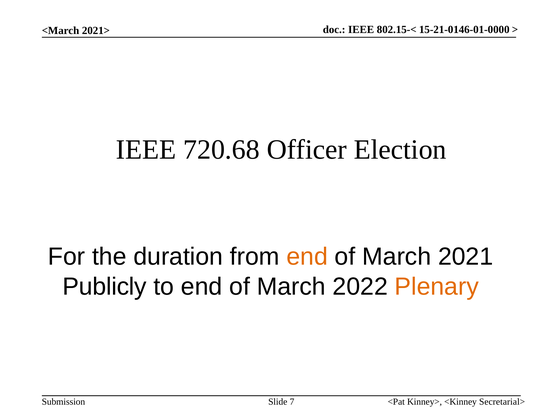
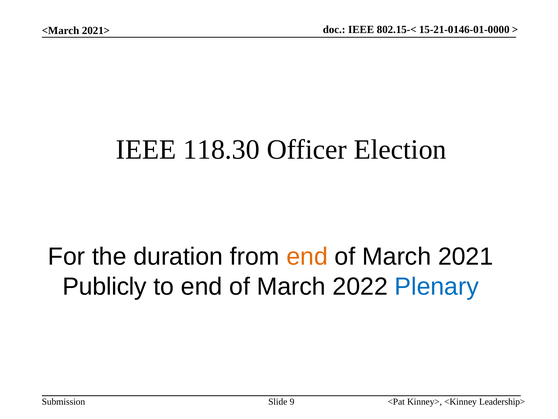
720.68: 720.68 -> 118.30 (221, 149)
Plenary colour: orange -> blue (437, 286)
Secretarial>: Secretarial> -> Leadership> (502, 401)
7: 7 -> 9 (292, 401)
